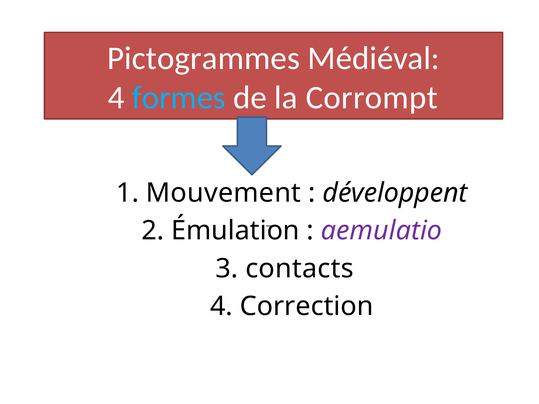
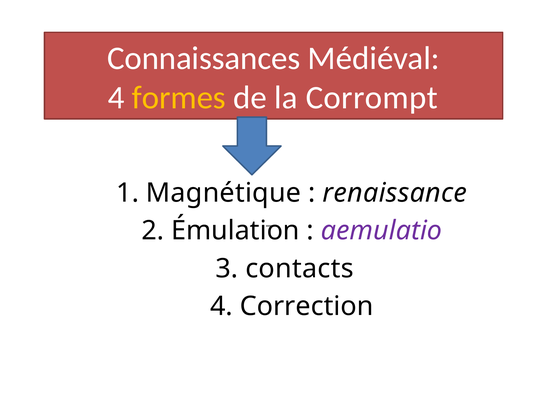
Pictogrammes: Pictogrammes -> Connaissances (204, 58)
formes colour: light blue -> yellow (179, 98)
Mouvement: Mouvement -> Magnétique (224, 193)
développent: développent -> renaissance (395, 193)
